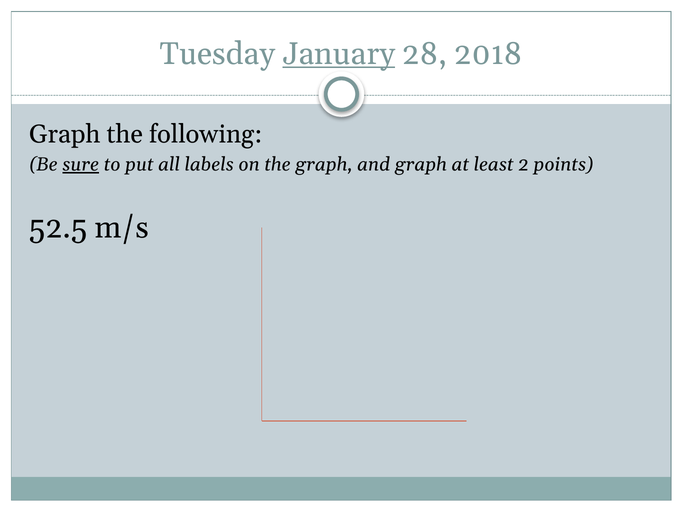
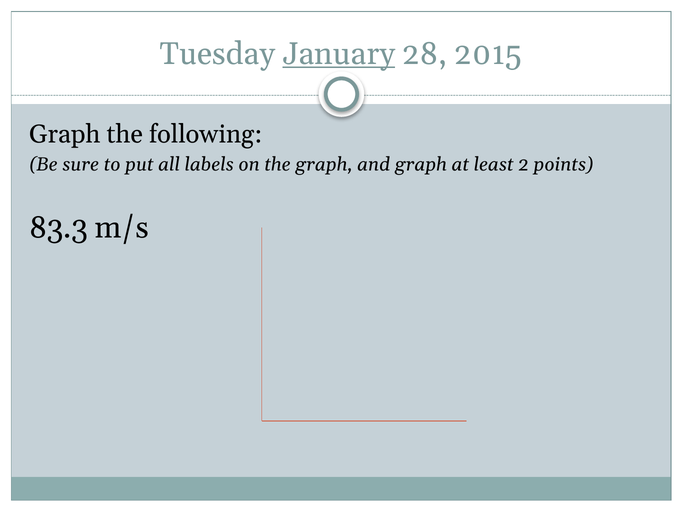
2018: 2018 -> 2015 (488, 54)
sure underline: present -> none (81, 165)
52.5: 52.5 -> 83.3 (58, 228)
